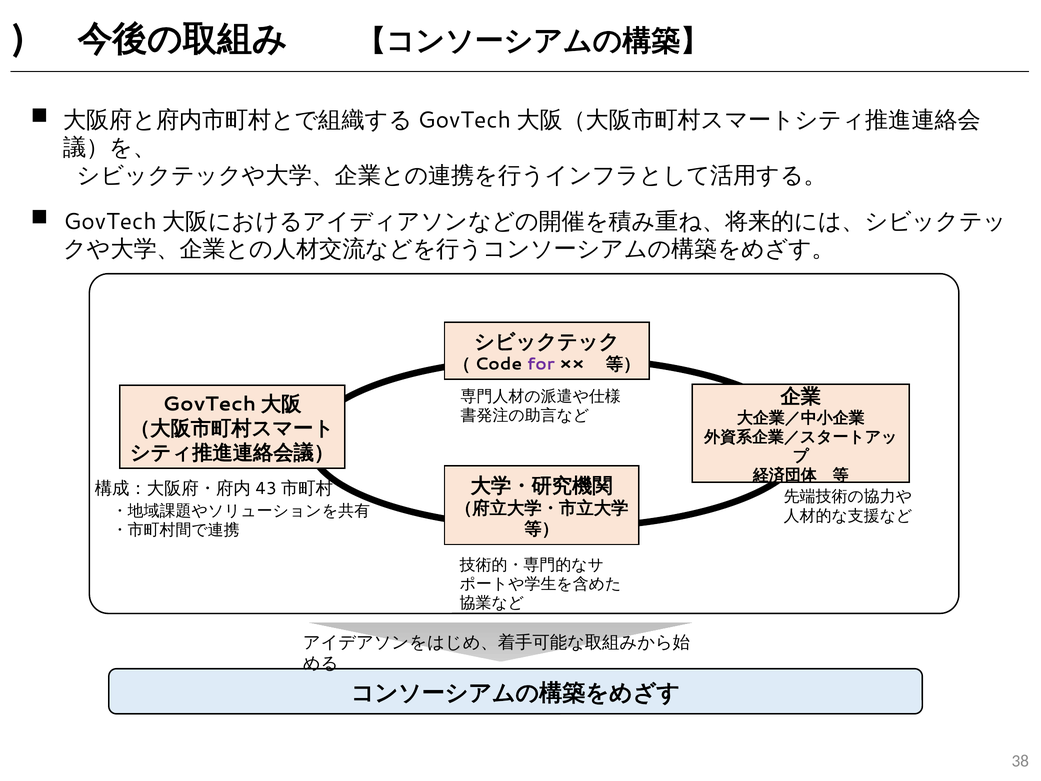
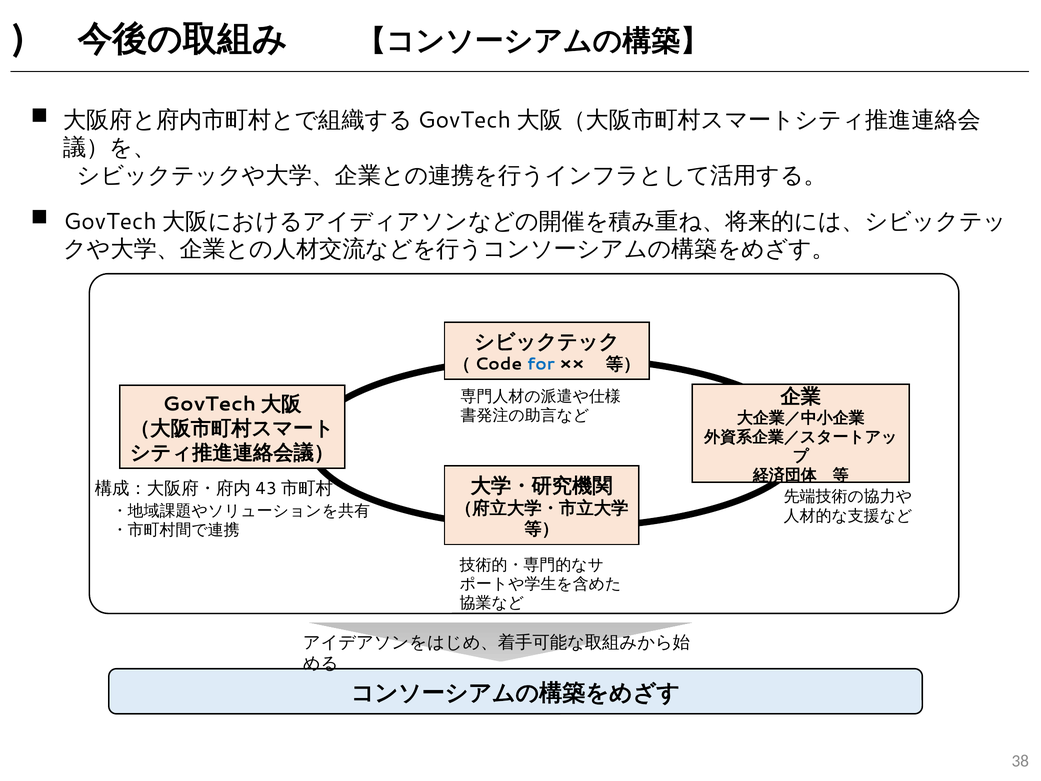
for colour: purple -> blue (541, 364)
